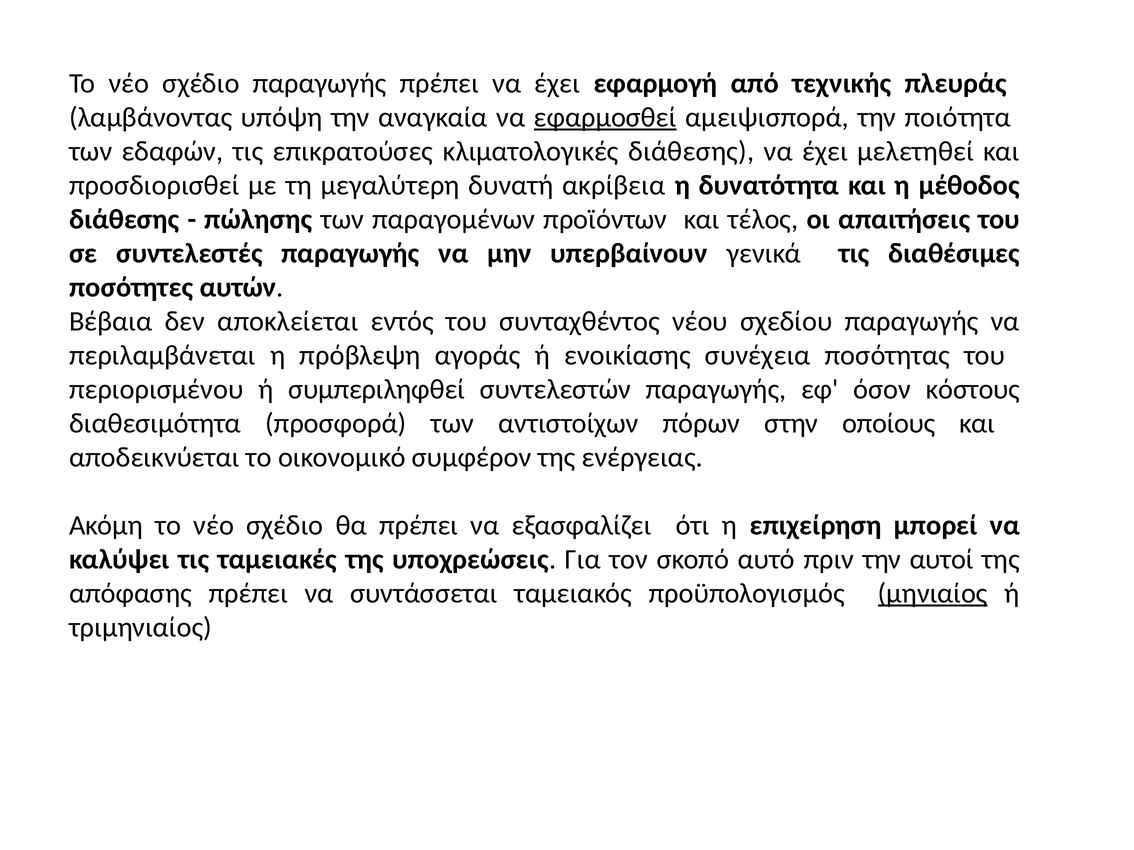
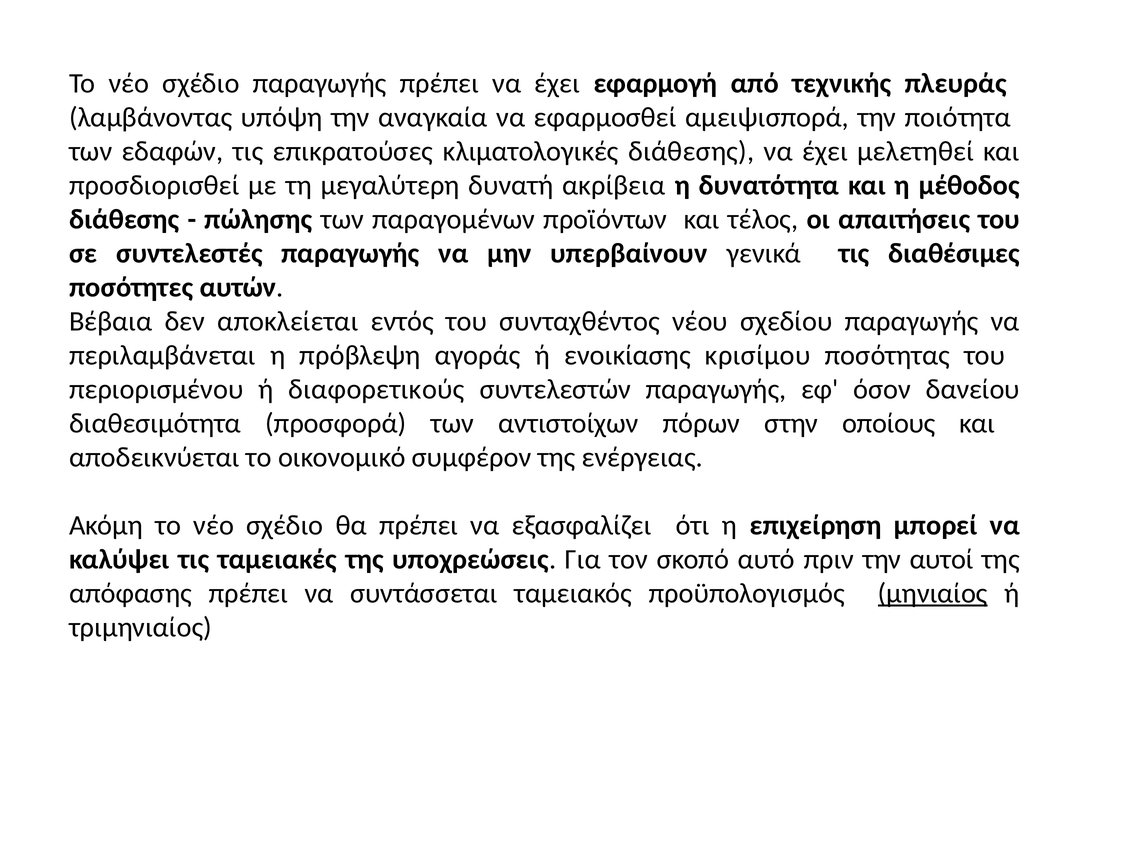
εφαρμοσθεί underline: present -> none (605, 117)
συνέχεια: συνέχεια -> κρισίμου (758, 356)
συμπεριληφθεί: συμπεριληφθεί -> διαφορετικούς (376, 390)
κόστους: κόστους -> δανείου (973, 390)
